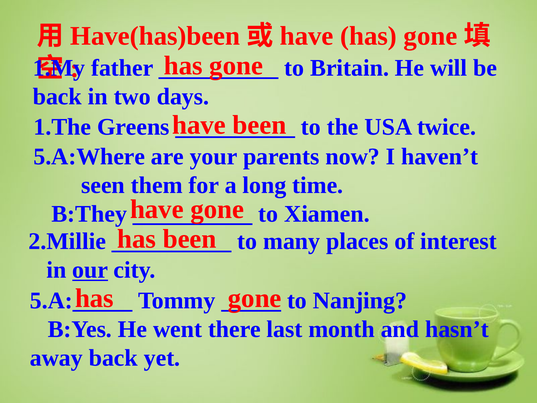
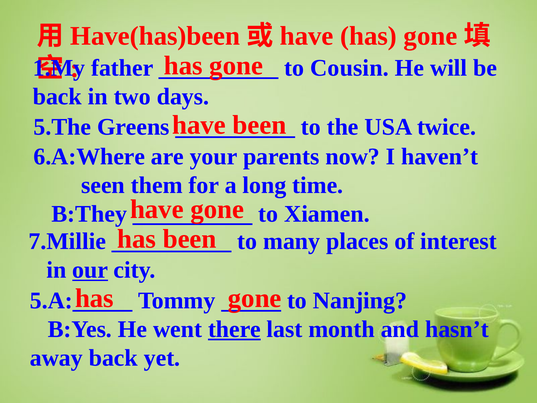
Britain: Britain -> Cousin (349, 68)
1.The: 1.The -> 5.The (62, 127)
5.A:Where: 5.A:Where -> 6.A:Where (89, 157)
2.Millie: 2.Millie -> 7.Millie (67, 241)
there underline: none -> present (234, 329)
